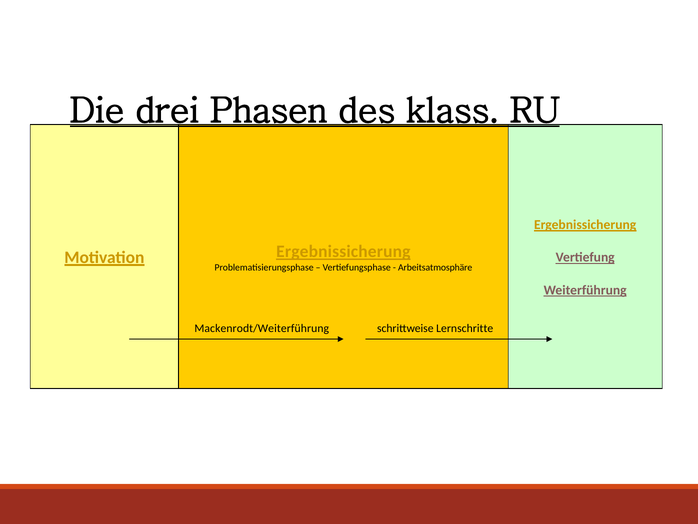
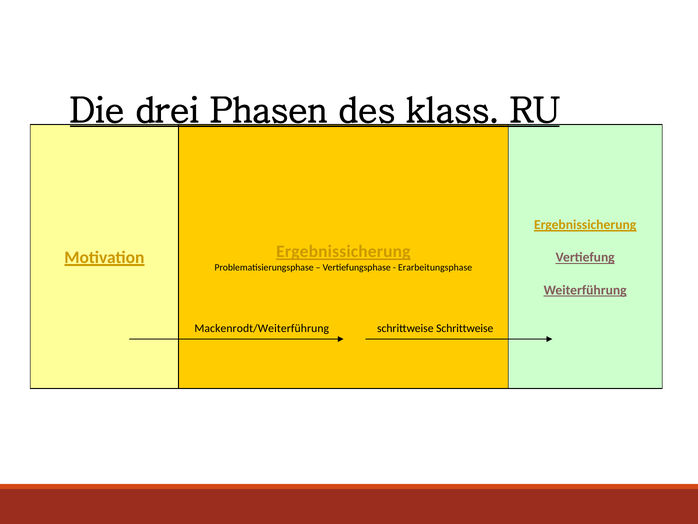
Arbeitsatmosphäre: Arbeitsatmosphäre -> Erarbeitungsphase (435, 268)
schrittweise Lernschritte: Lernschritte -> Schrittweise (465, 328)
